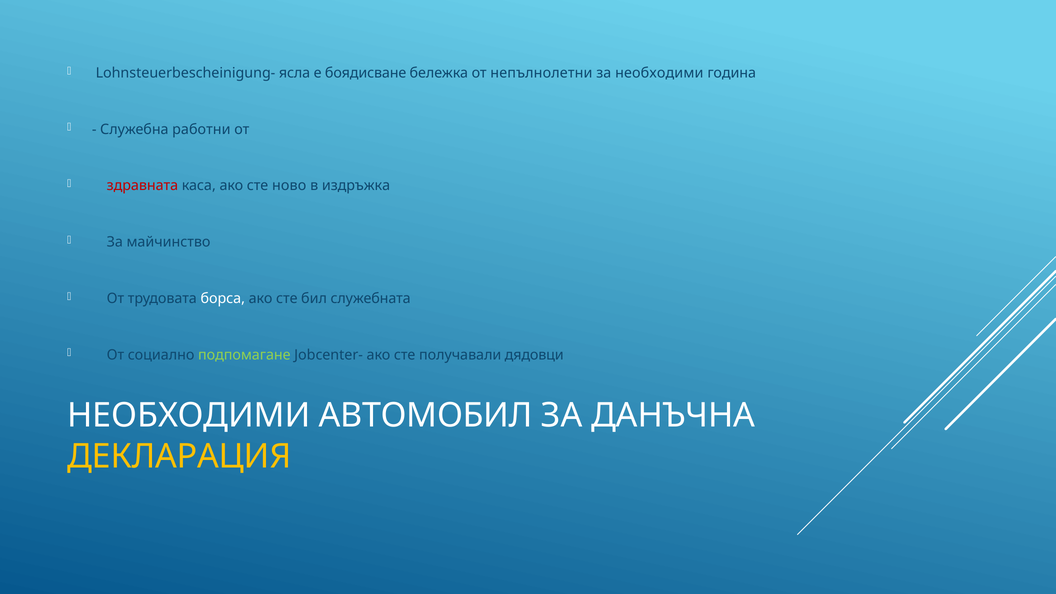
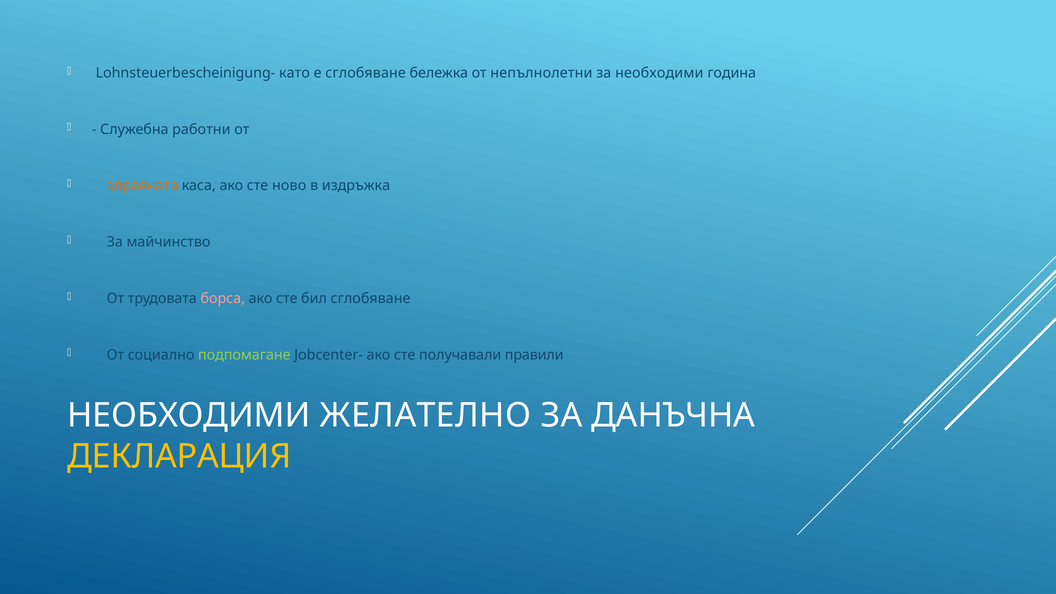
ясла: ясла -> като (294, 73)
е боядисване: боядисване -> сглобяване (366, 73)
здравната colour: red -> orange (142, 186)
борса colour: white -> pink (223, 298)
бил служебната: служебната -> сглобяване (371, 298)
дядовци: дядовци -> правили (534, 355)
АВТОМОБИЛ: АВТОМОБИЛ -> ЖЕЛАТЕЛНО (425, 415)
